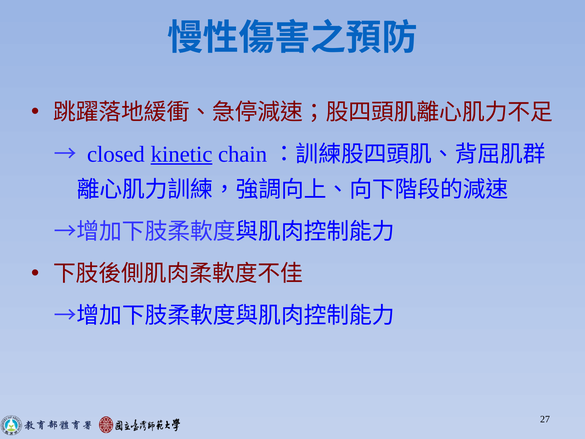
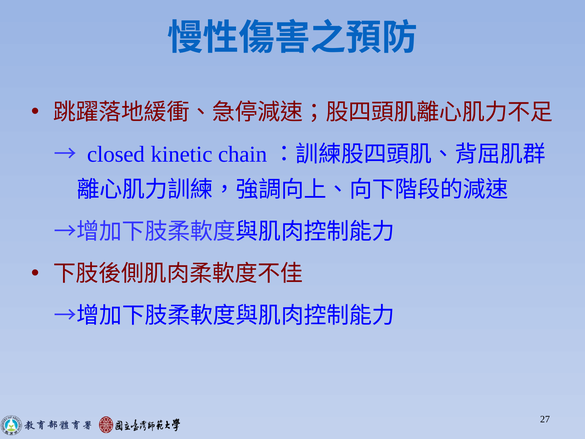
kinetic underline: present -> none (182, 154)
